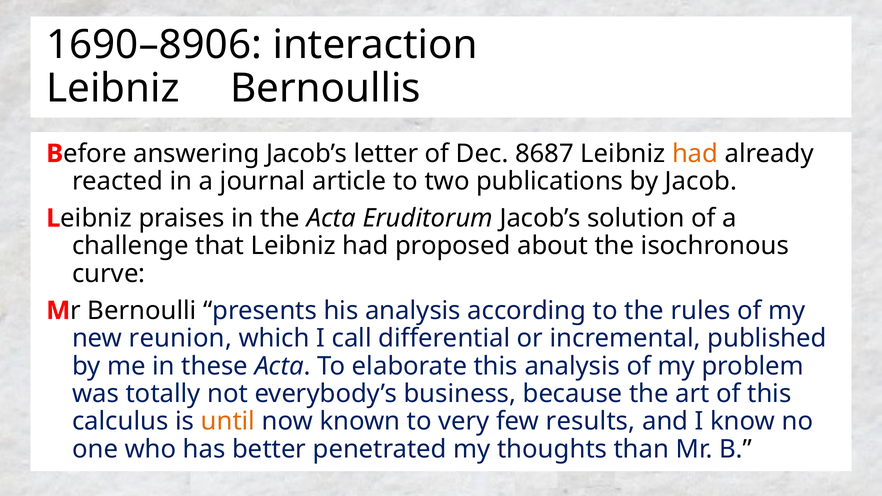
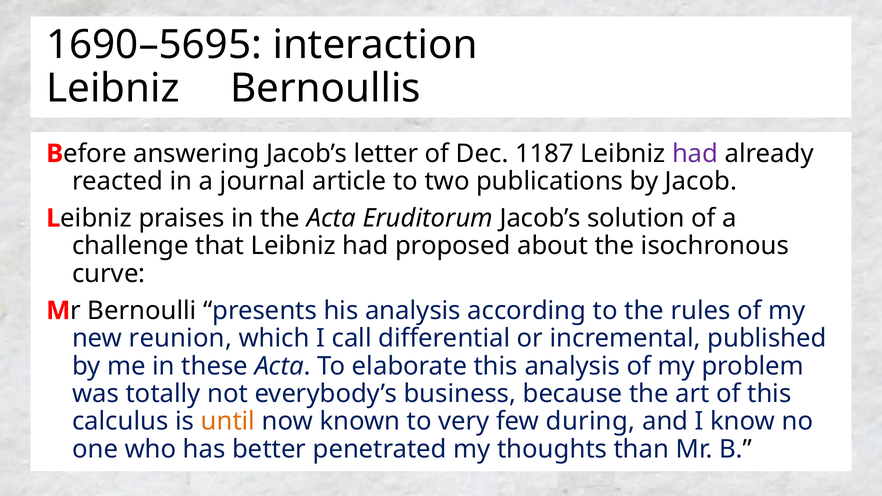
1690–8906: 1690–8906 -> 1690–5695 (154, 45)
8687: 8687 -> 1187 (544, 154)
had colour: orange -> purple (695, 154)
results: results -> during (591, 422)
